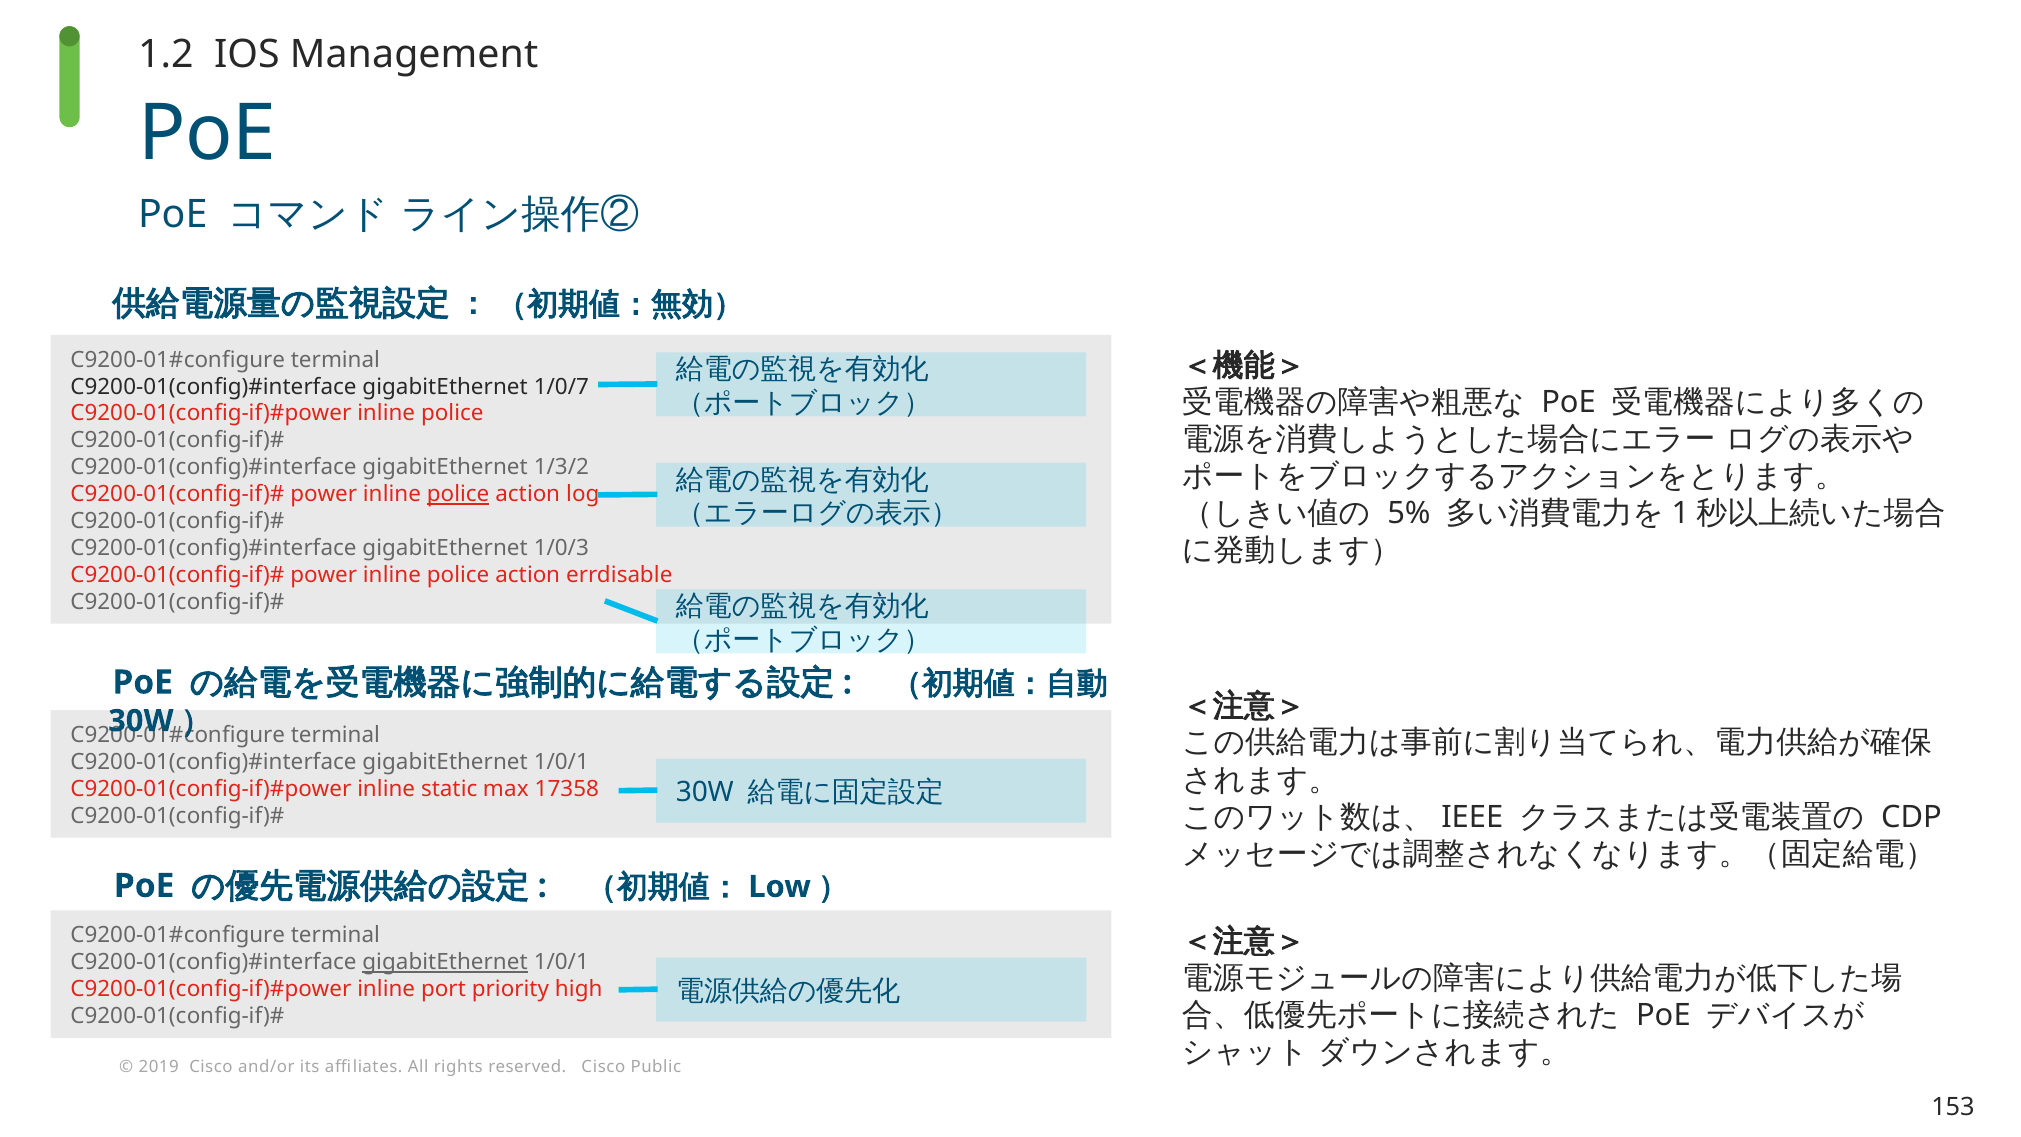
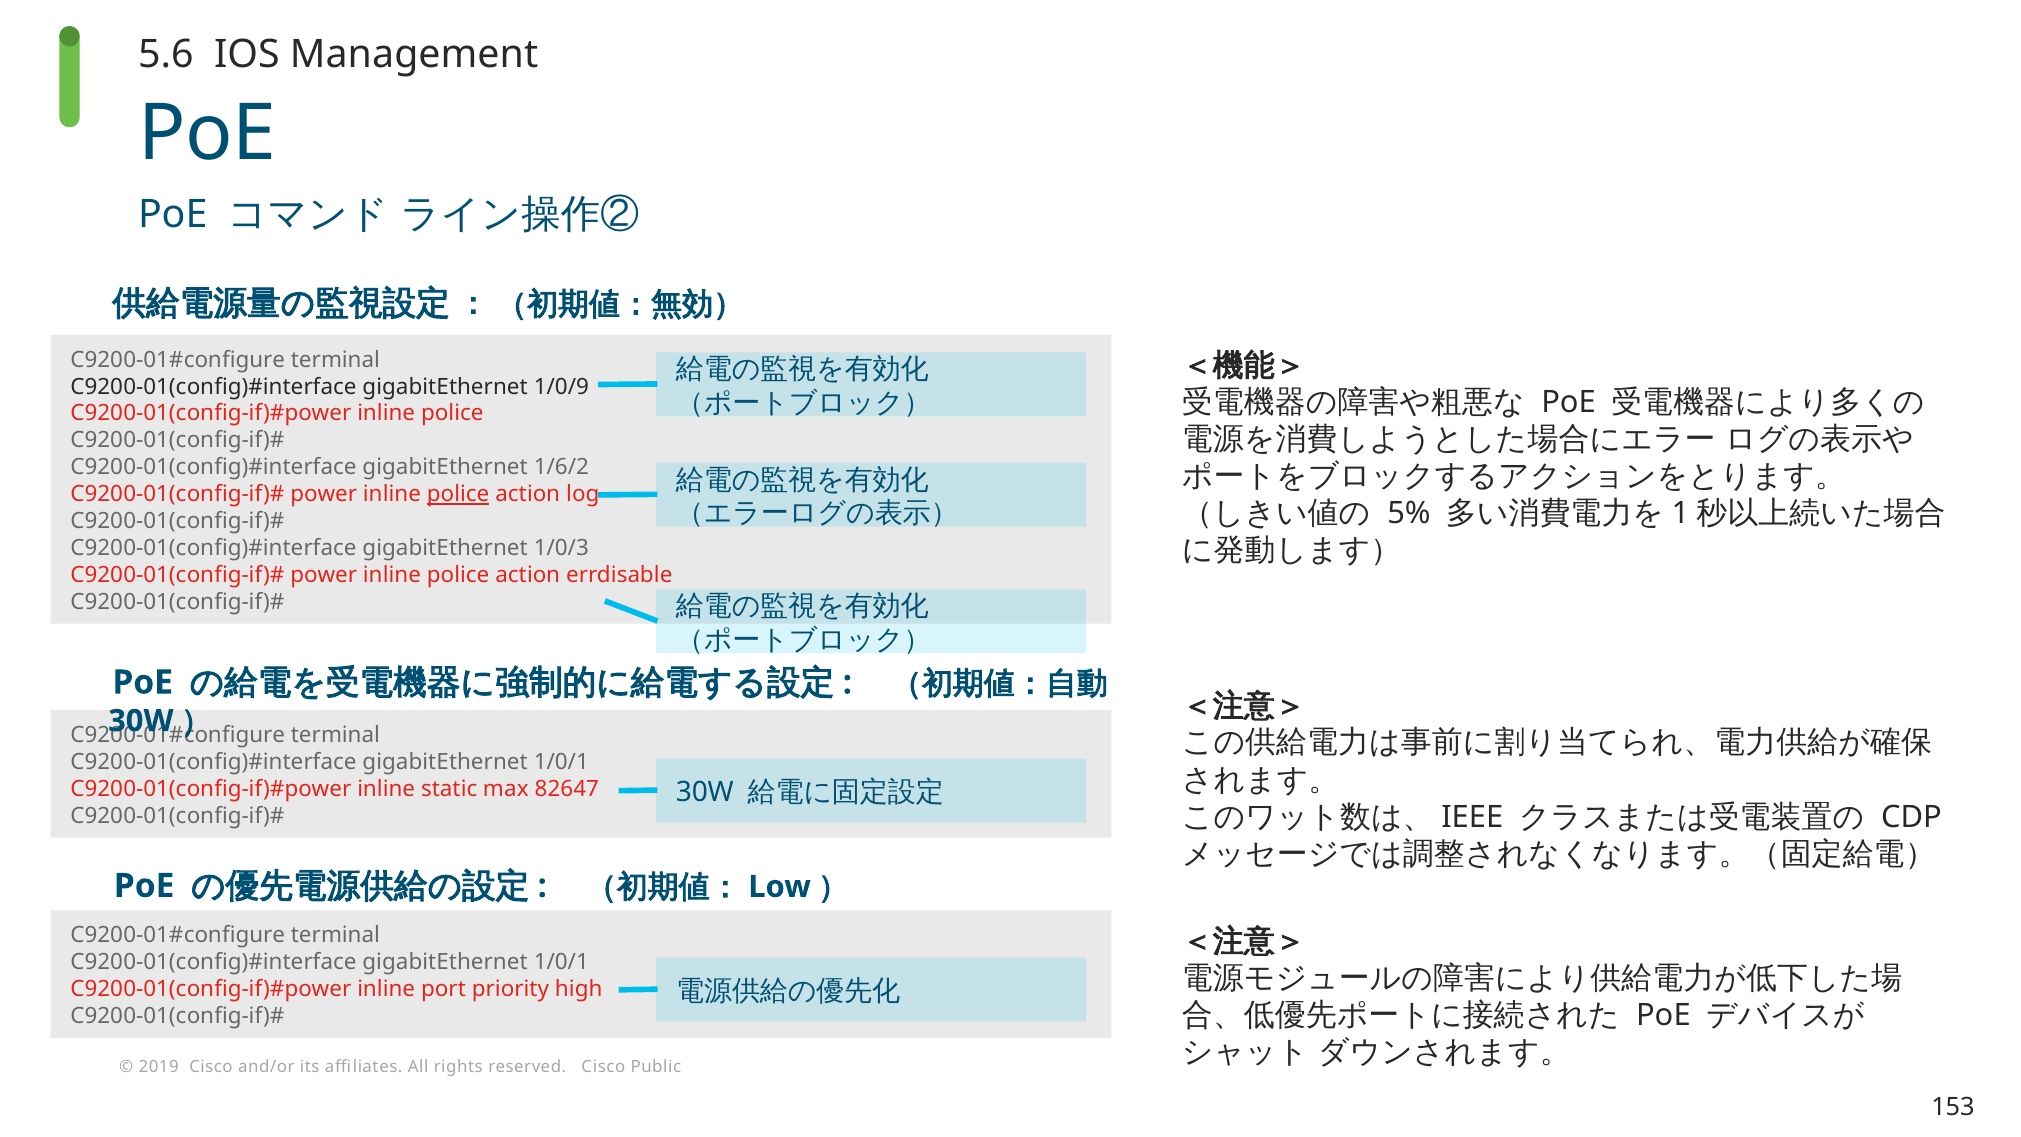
1.2: 1.2 -> 5.6 (166, 55)
1/0/7: 1/0/7 -> 1/0/9 (561, 387)
1/3/2: 1/3/2 -> 1/6/2 (561, 467)
17358: 17358 -> 82647 (567, 789)
gigabitEthernet underline: present -> none (445, 962)
